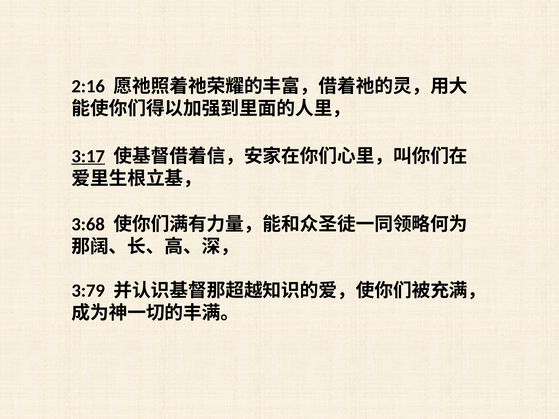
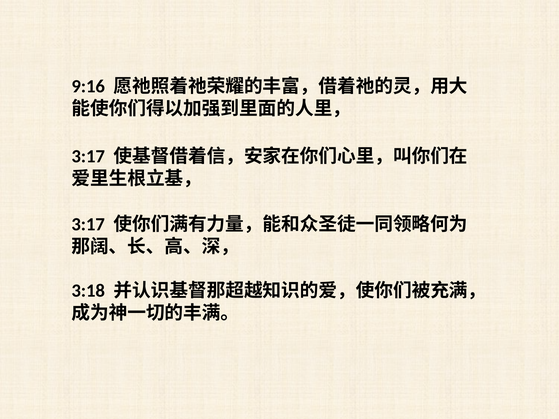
2:16: 2:16 -> 9:16 (88, 87)
3:17 underline: present -> none (88, 156)
3:68: 3:68 -> 3:17 (88, 225)
3:79: 3:79 -> 3:18 (88, 291)
